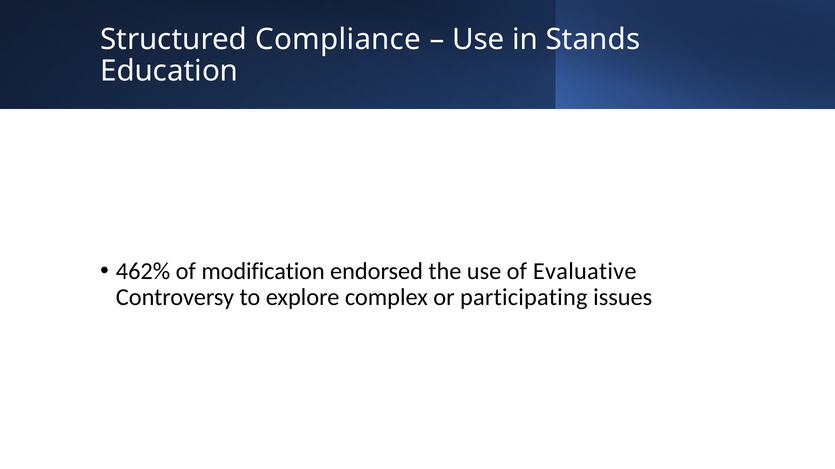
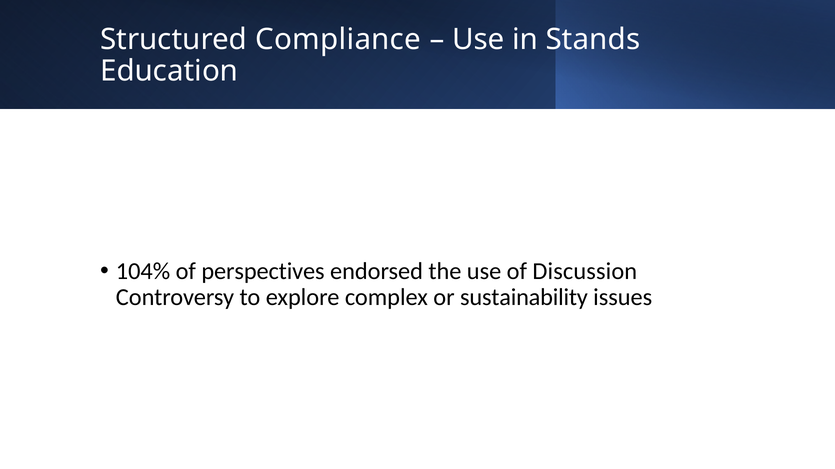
462%: 462% -> 104% (143, 272)
modification: modification -> perspectives (263, 272)
Evaluative: Evaluative -> Discussion (585, 272)
participating: participating -> sustainability (524, 298)
